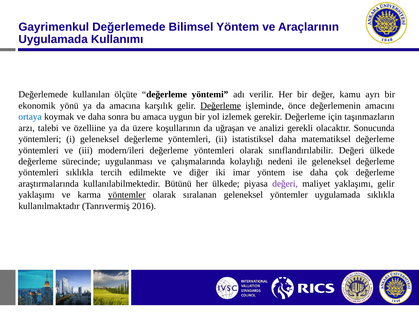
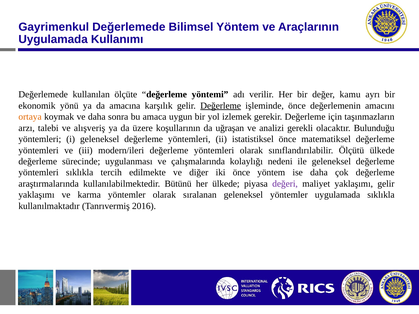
ortaya colour: blue -> orange (30, 117)
özelliine: özelliine -> alışveriş (90, 128)
Sonucunda: Sonucunda -> Bulunduğu (374, 128)
istatistiksel daha: daha -> önce (288, 139)
sınıflandırılabilir Değeri: Değeri -> Ölçütü (351, 150)
iki imar: imar -> önce (241, 173)
yöntemler underline: present -> none (127, 195)
